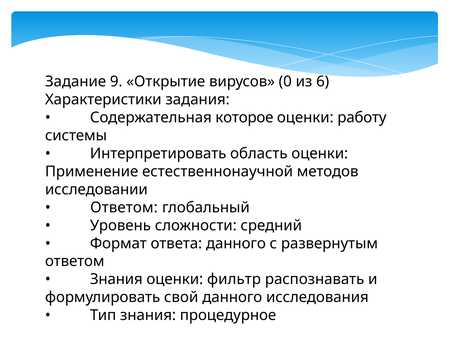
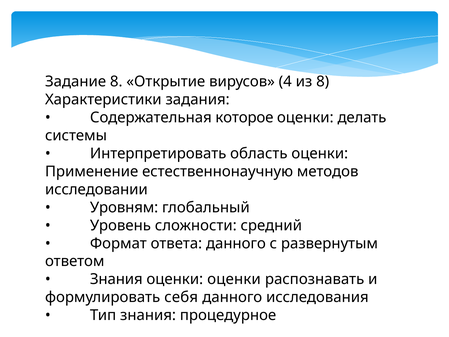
Задание 9: 9 -> 8 (116, 82)
0: 0 -> 4 (285, 82)
из 6: 6 -> 8 (323, 82)
работу: работу -> делать (362, 118)
естественнонаучной: естественнонаучной -> естественнонаучную (218, 171)
Ответом: Ответом -> Уровням (124, 207)
оценки фильтр: фильтр -> оценки (234, 279)
свой: свой -> себя (181, 297)
